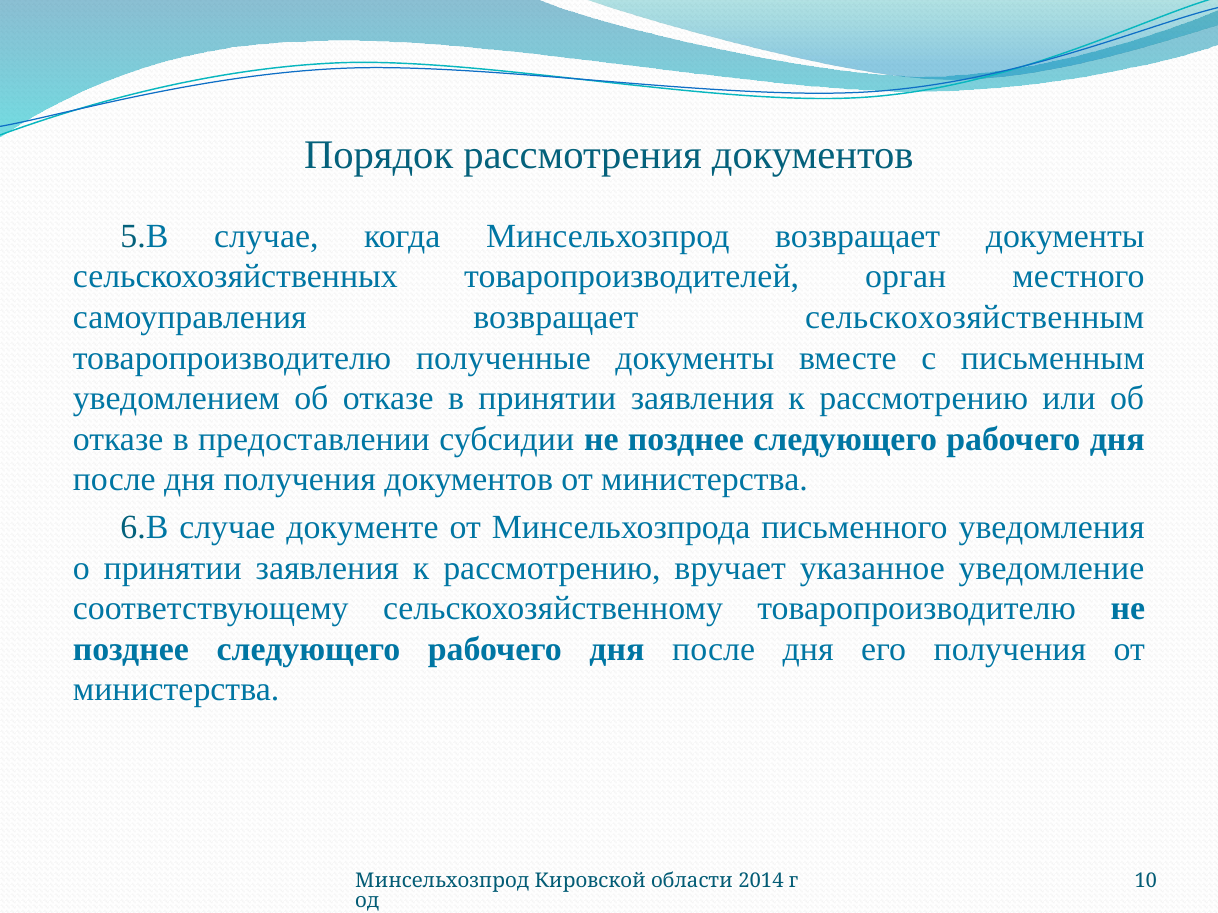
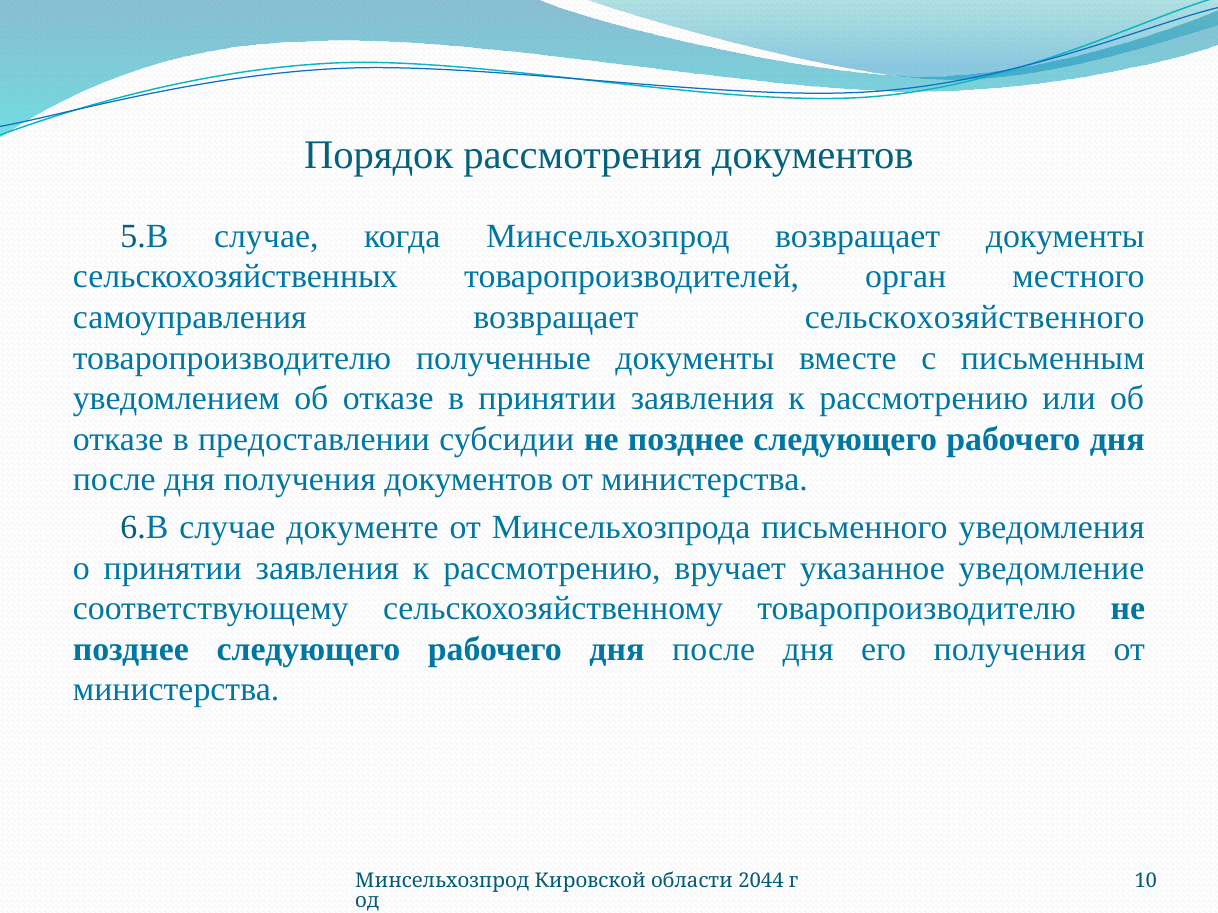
сельскохозяйственным: сельскохозяйственным -> сельскохозяйственного (975, 317)
2014: 2014 -> 2044 (761, 881)
